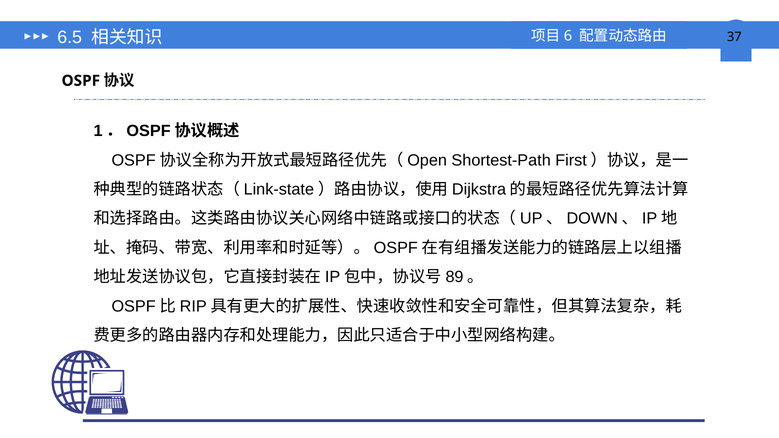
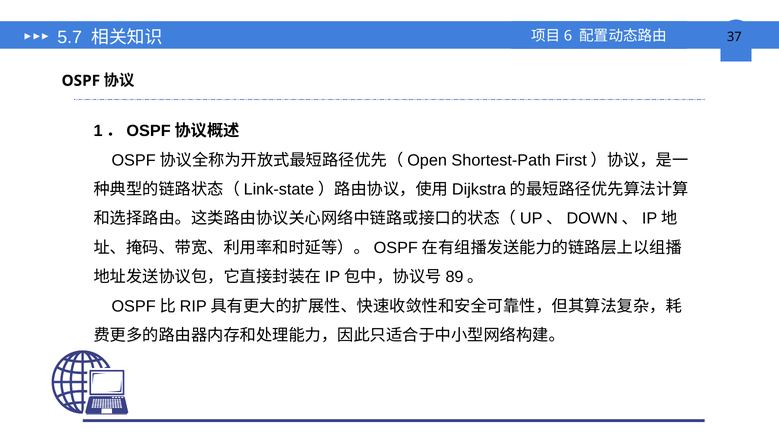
6.5: 6.5 -> 5.7 (70, 37)
